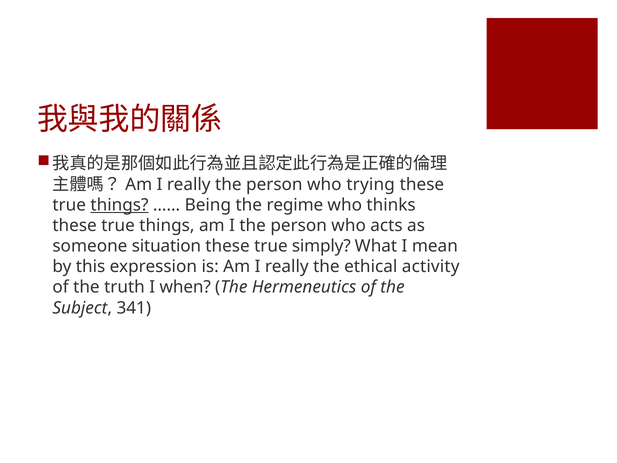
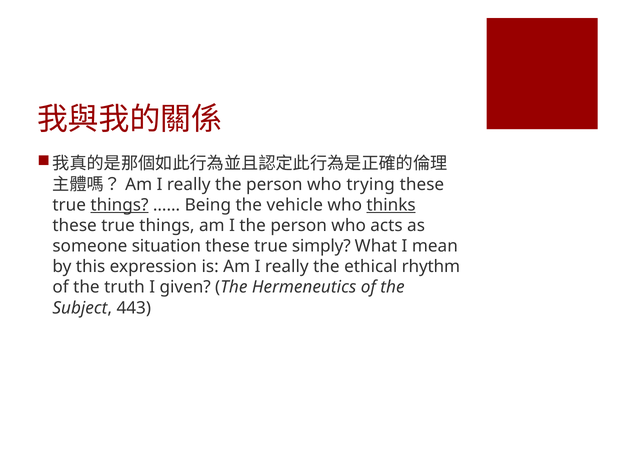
regime: regime -> vehicle (295, 205)
thinks underline: none -> present (391, 205)
activity: activity -> rhythm (431, 267)
when: when -> given (185, 287)
341: 341 -> 443 (134, 308)
